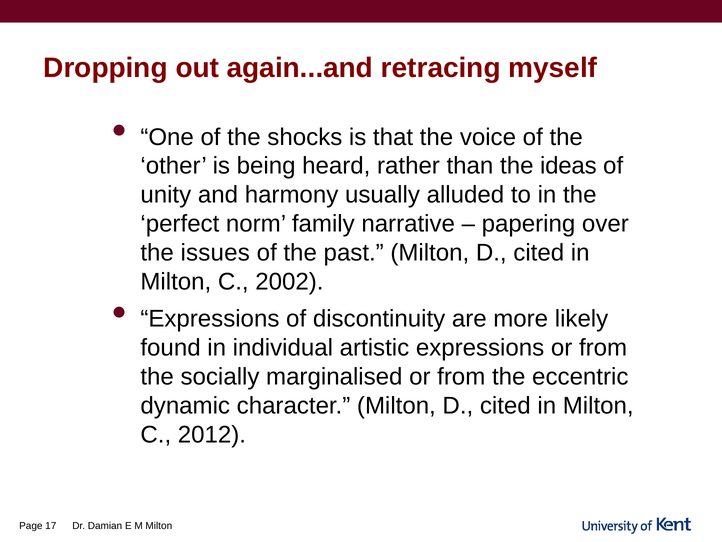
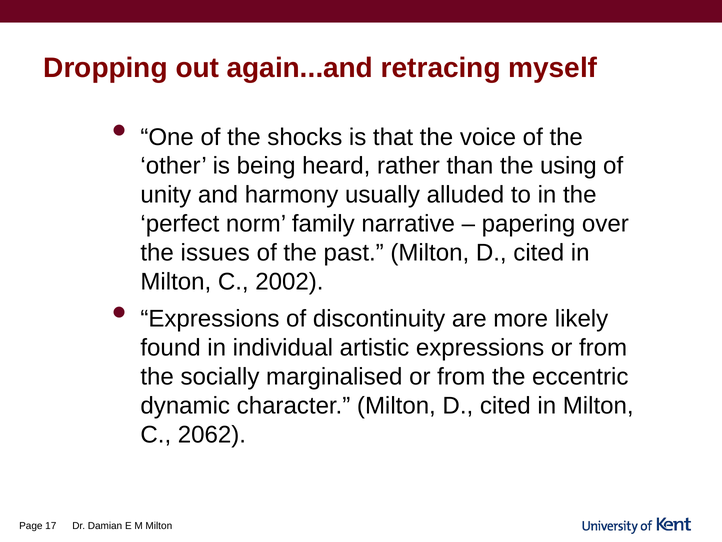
ideas: ideas -> using (568, 166)
2012: 2012 -> 2062 (212, 434)
